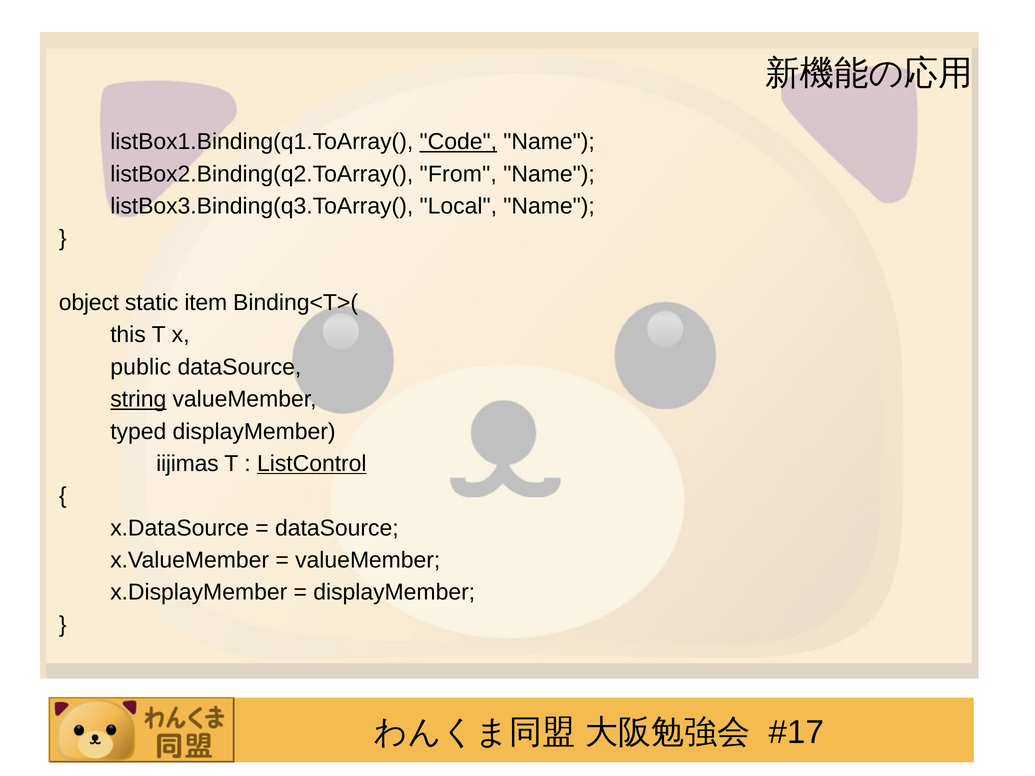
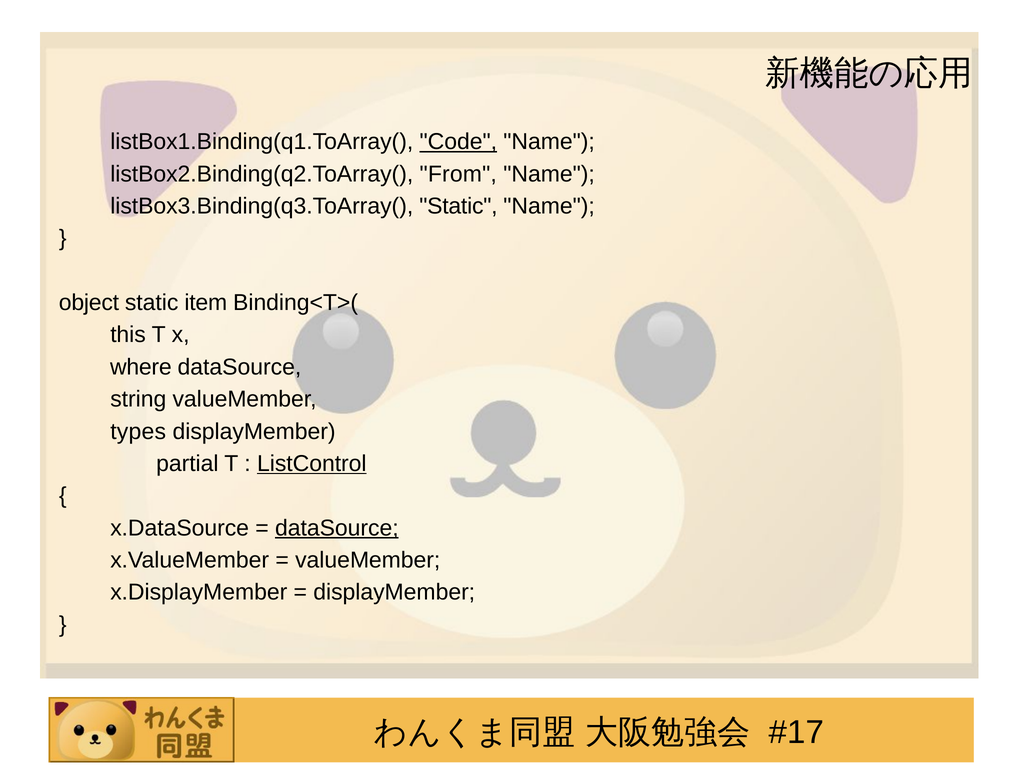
listBox3.Binding(q3.ToArray( Local: Local -> Static (458, 206)
public: public -> where (141, 367)
string underline: present -> none (138, 399)
typed: typed -> types (138, 432)
iijimas: iijimas -> partial (187, 464)
dataSource underline: none -> present (337, 528)
